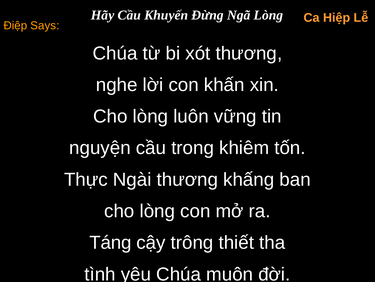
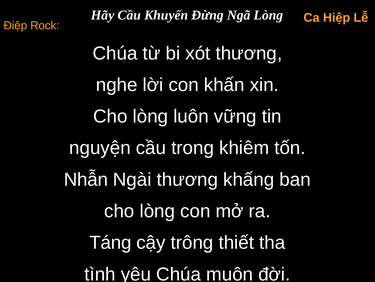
Says: Says -> Rock (45, 26)
Thực: Thực -> Nhẫn (86, 179)
